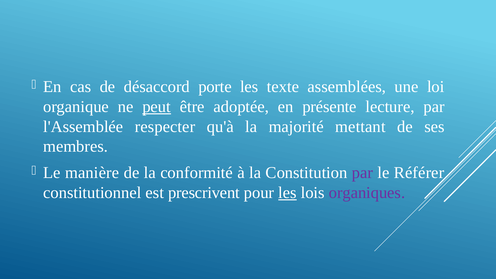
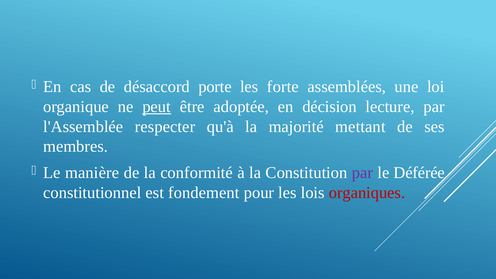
texte: texte -> forte (283, 87)
présente: présente -> décision (330, 107)
Référer: Référer -> Déférée (419, 173)
prescrivent: prescrivent -> fondement (204, 193)
les underline: present -> none (287, 193)
organiques colour: purple -> red (367, 193)
